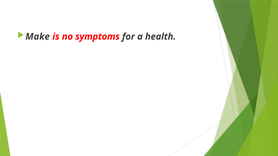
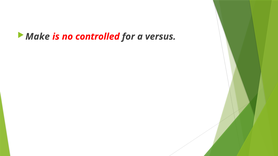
symptoms: symptoms -> controlled (97, 37)
health: health -> versus (160, 37)
